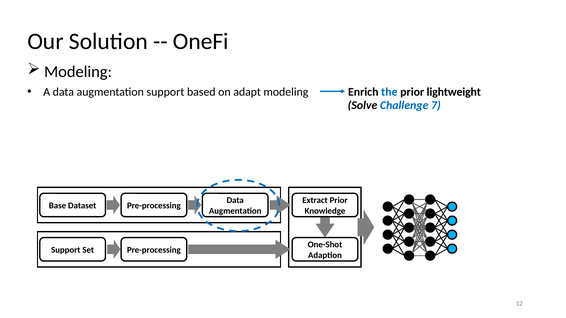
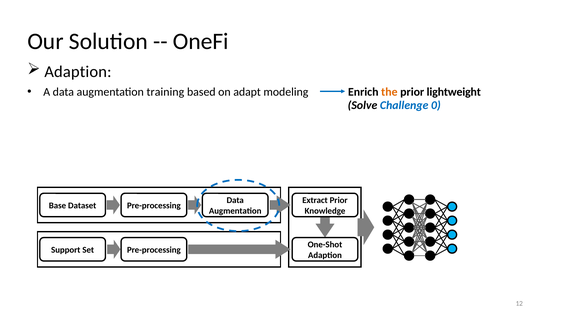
Modeling: Modeling -> Adaption (78, 72)
A data augmentation support: support -> training (165, 92)
the colour: blue -> orange (389, 92)
7: 7 -> 0 (436, 105)
